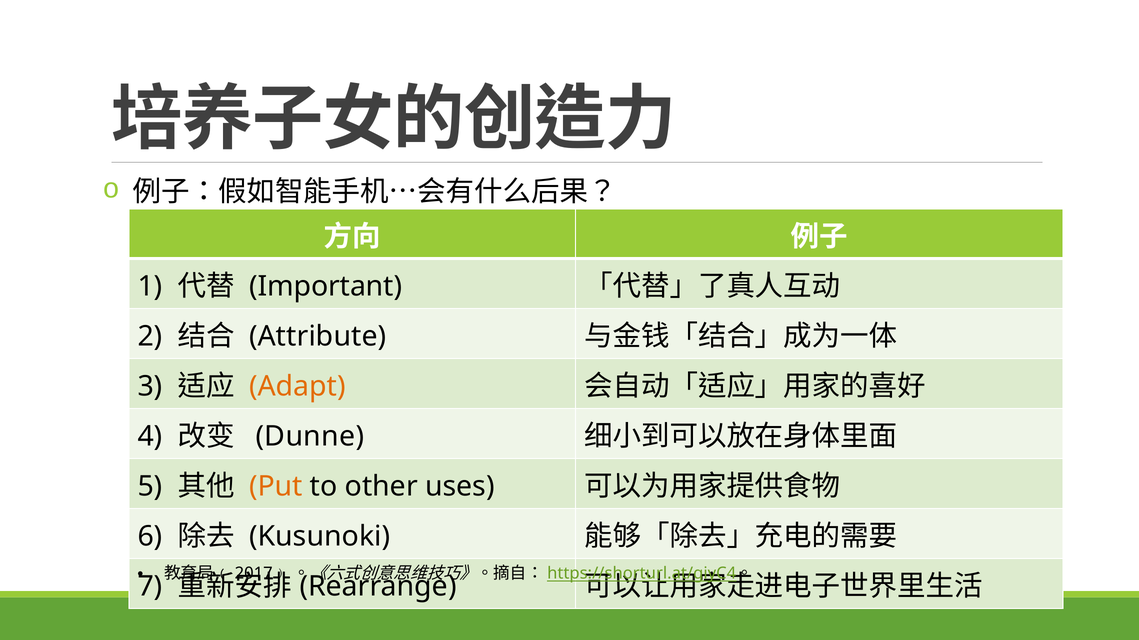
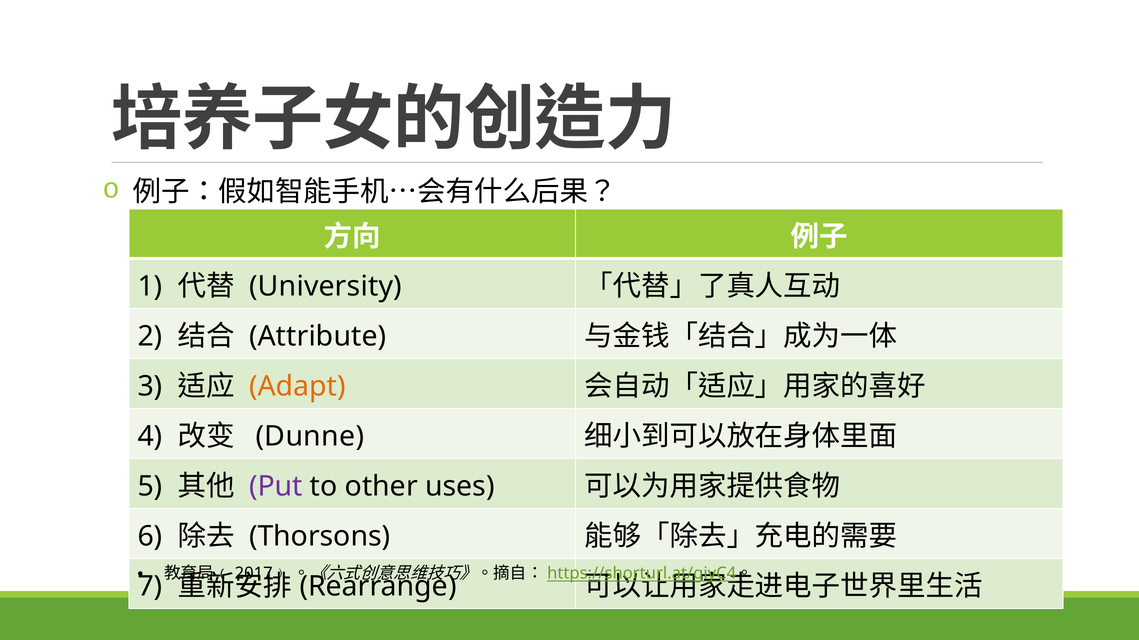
Important: Important -> University (326, 287)
Put colour: orange -> purple (276, 487)
Kusunoki: Kusunoki -> Thorsons (320, 537)
